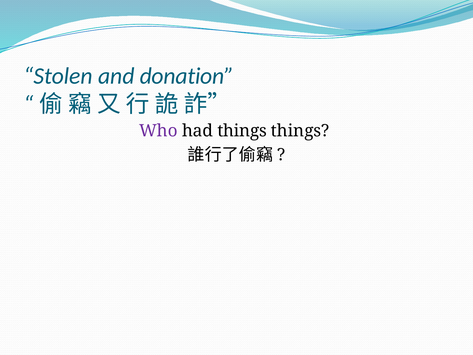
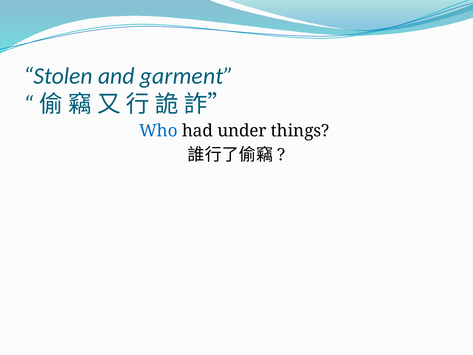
donation: donation -> garment (187, 76)
Who colour: purple -> blue (158, 131)
had things: things -> under (242, 131)
